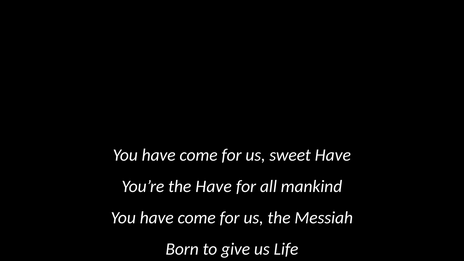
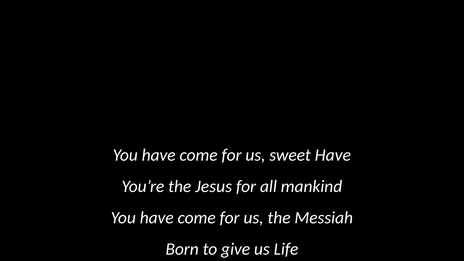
the Have: Have -> Jesus (214, 187)
